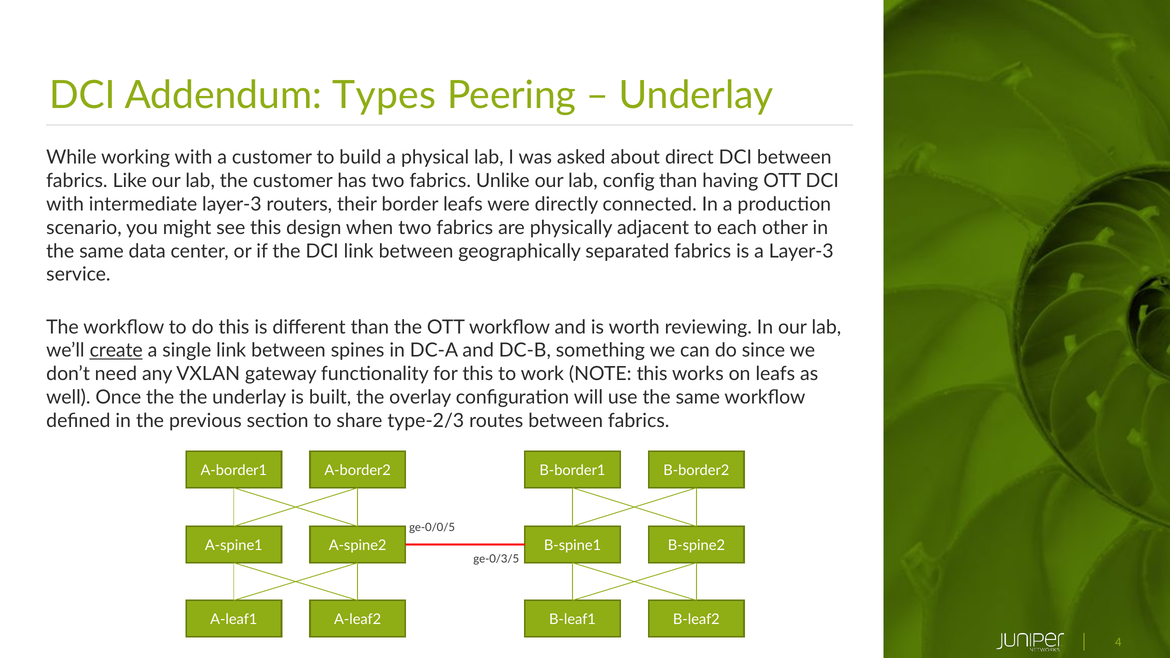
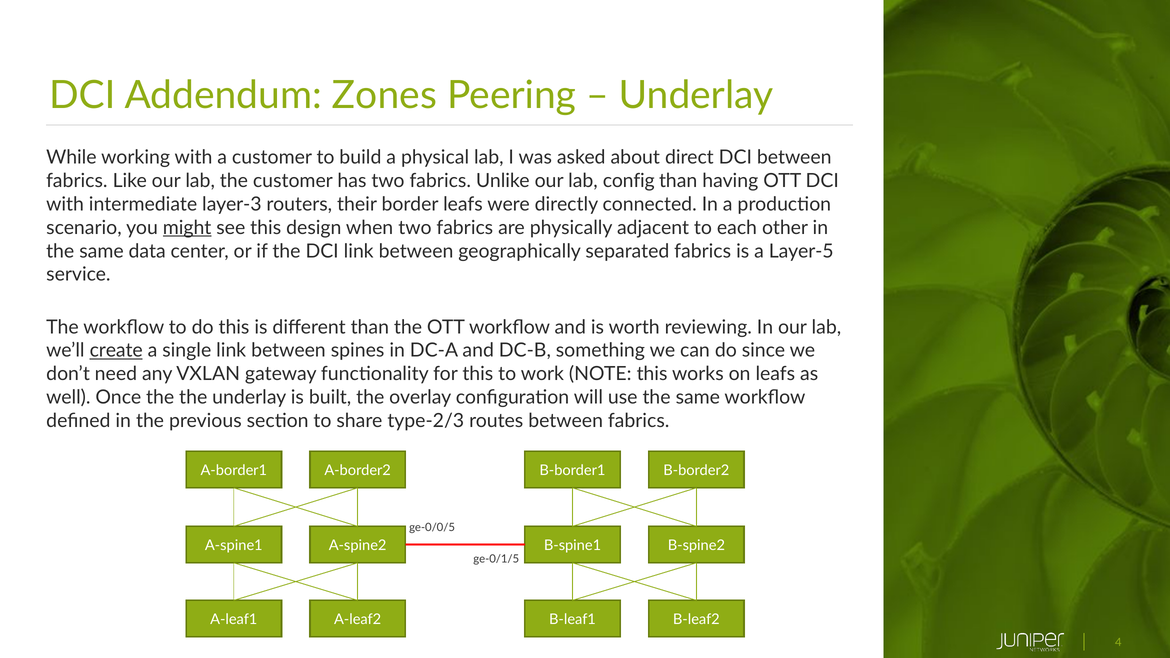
Types: Types -> Zones (384, 95)
might underline: none -> present (187, 228)
a Layer-3: Layer-3 -> Layer-5 (801, 251)
ge-0/3/5: ge-0/3/5 -> ge-0/1/5 (496, 559)
